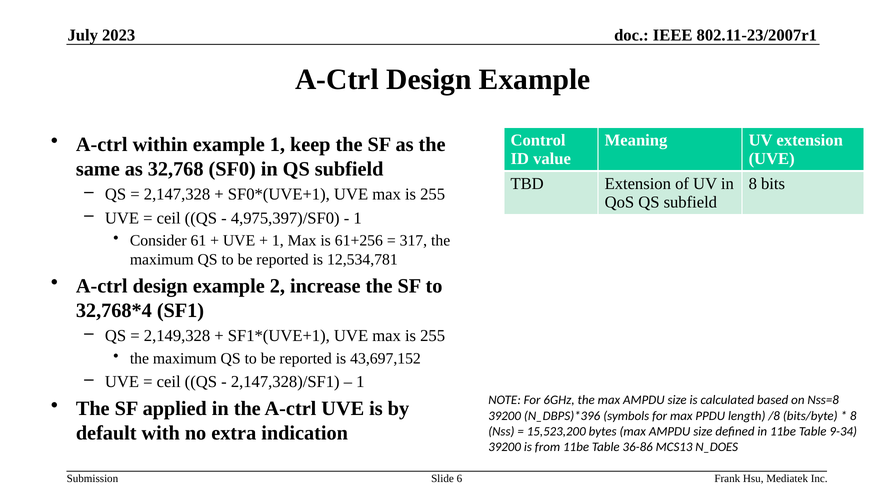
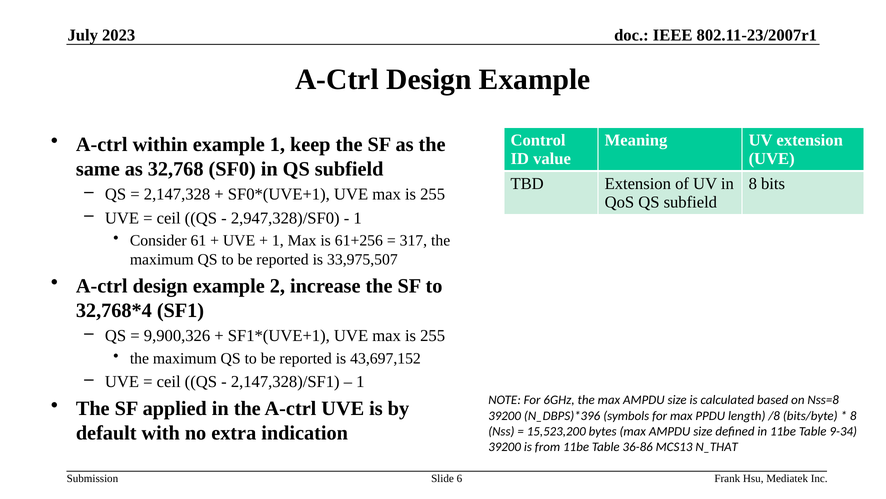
4,975,397)/SF0: 4,975,397)/SF0 -> 2,947,328)/SF0 (285, 218)
12,534,781: 12,534,781 -> 33,975,507 (362, 259)
2,149,328: 2,149,328 -> 9,900,326 (177, 336)
N_DOES: N_DOES -> N_THAT (717, 446)
